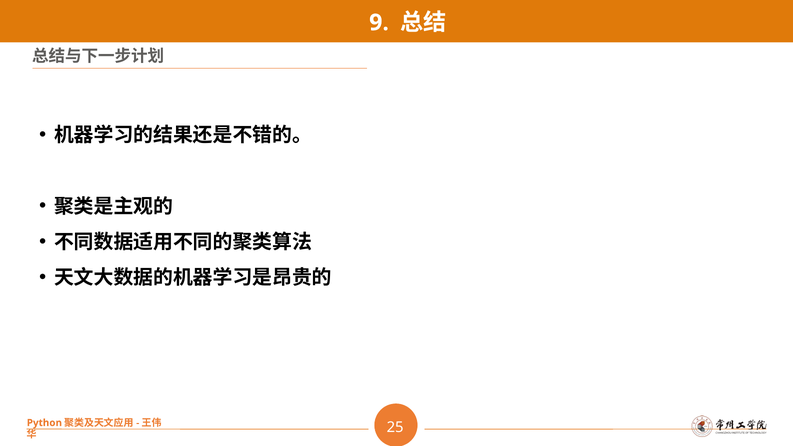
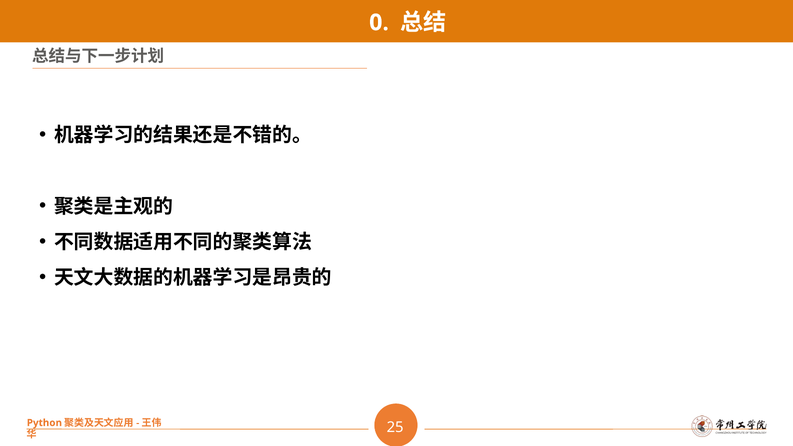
9: 9 -> 0 (379, 23)
